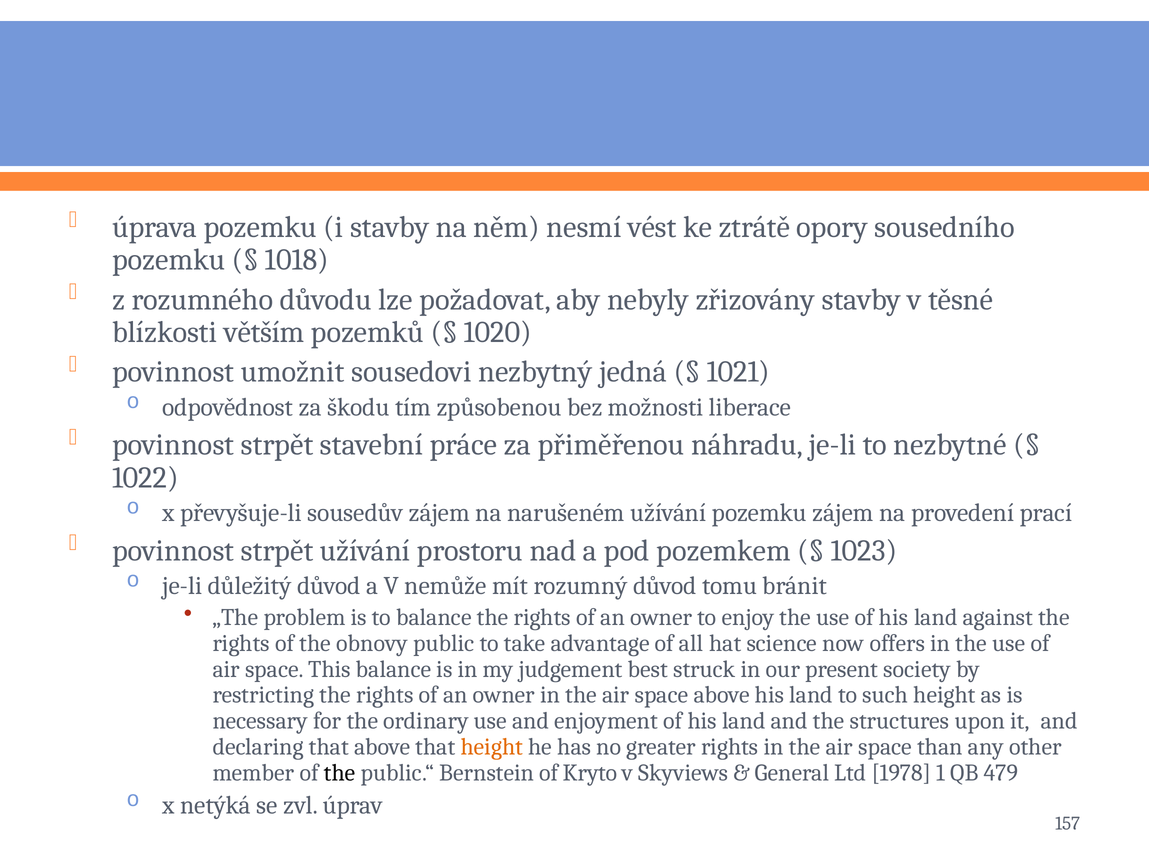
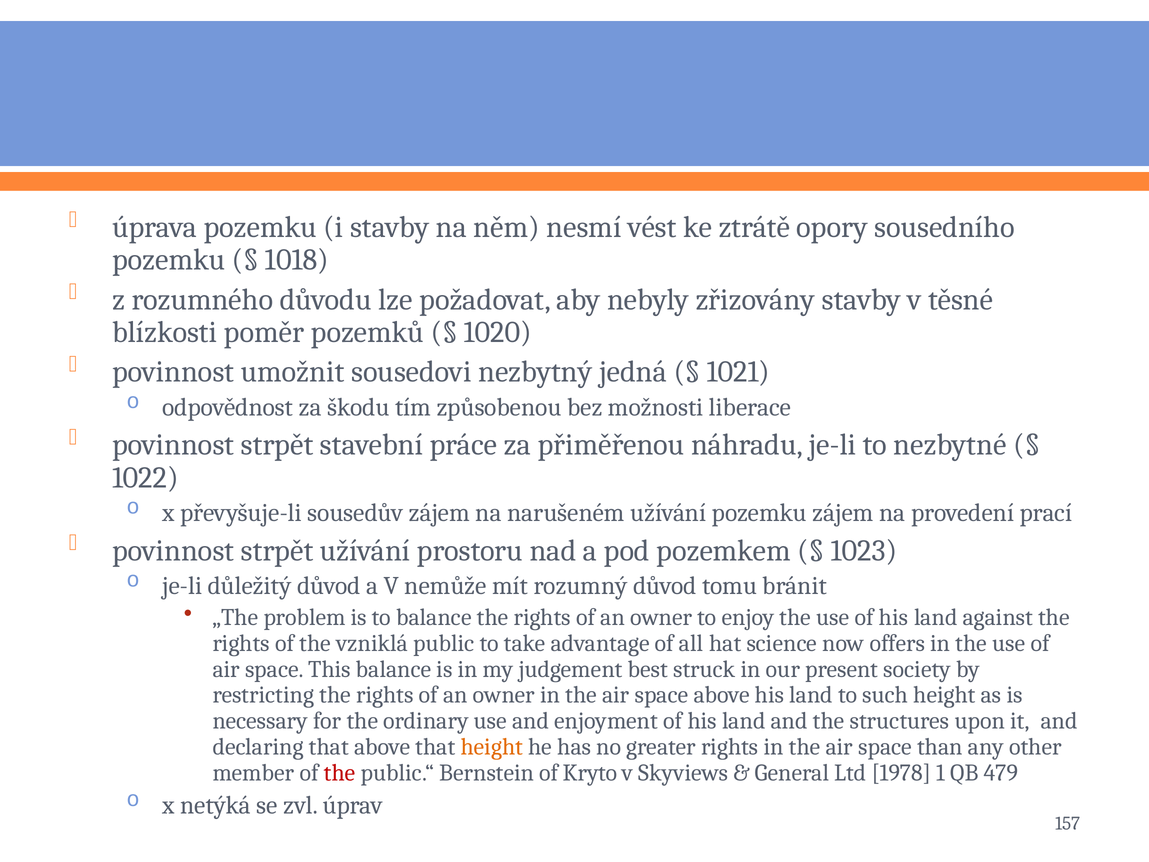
větším: větším -> poměr (264, 332)
obnovy: obnovy -> vzniklá (372, 643)
the colour: black -> red (340, 773)
